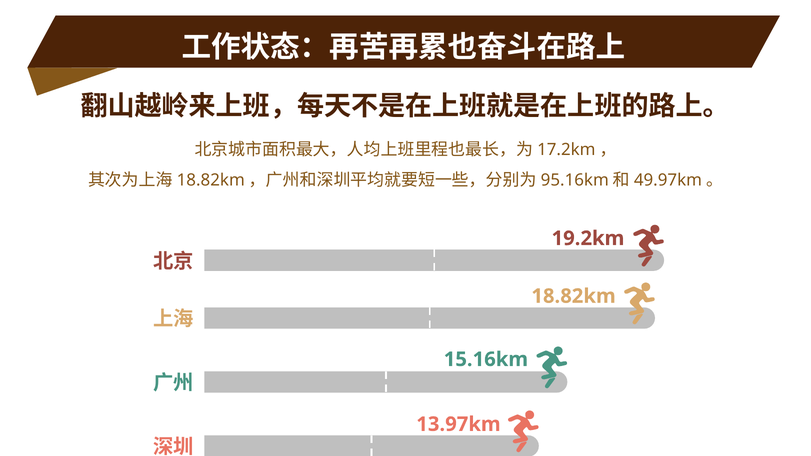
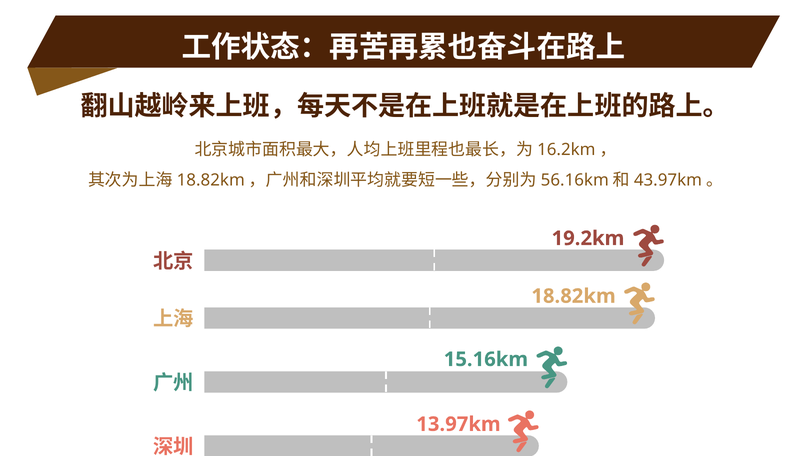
17.2km: 17.2km -> 16.2km (566, 150)
95.16km: 95.16km -> 56.16km (575, 180)
49.97km: 49.97km -> 43.97km (668, 180)
